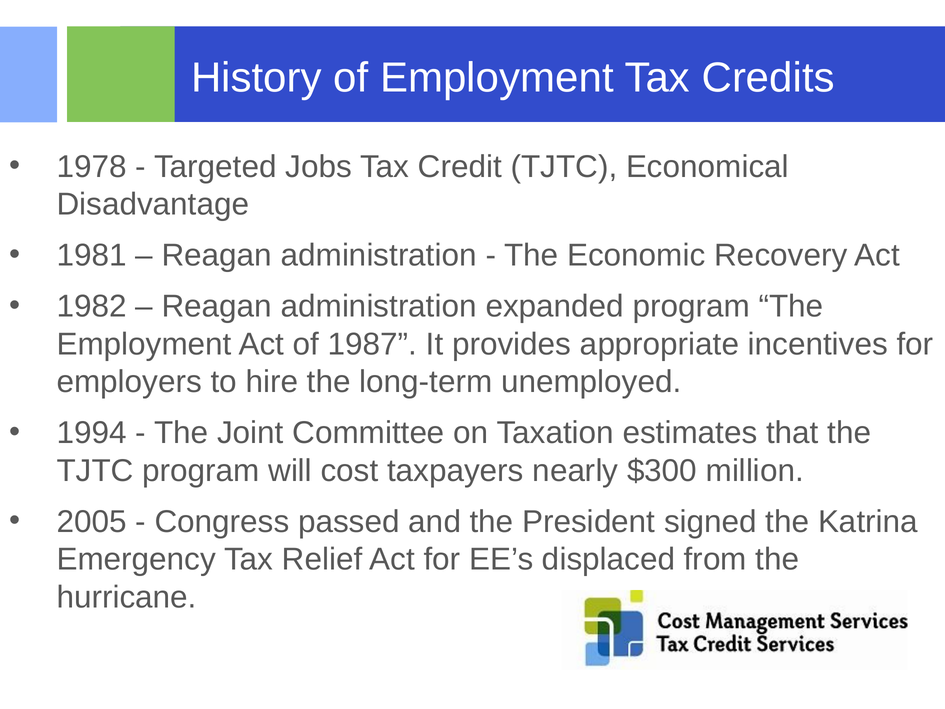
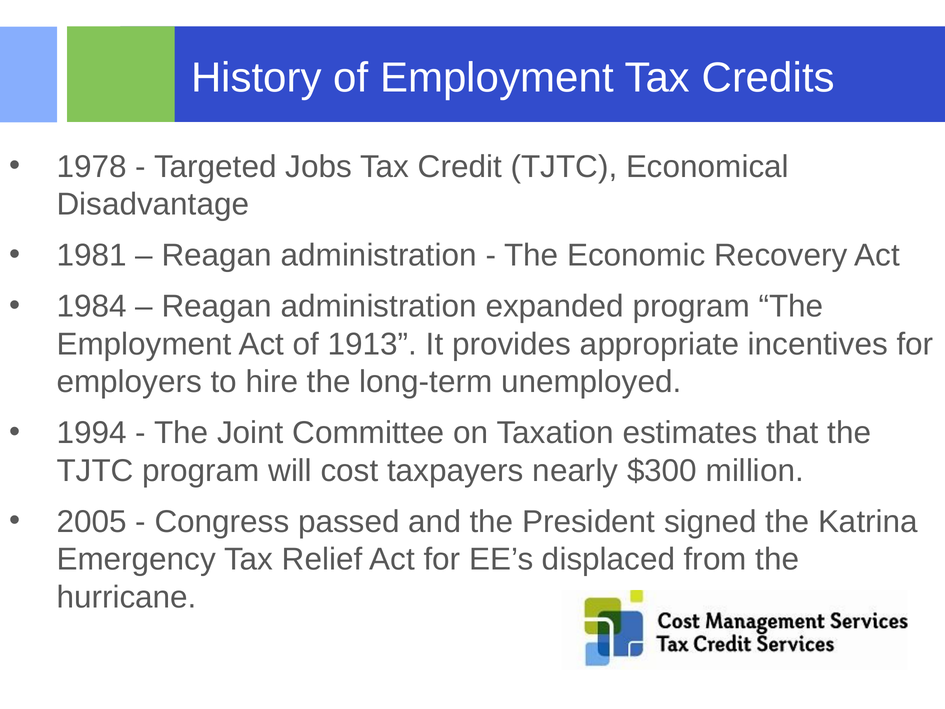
1982: 1982 -> 1984 (92, 306)
1987: 1987 -> 1913 (373, 344)
